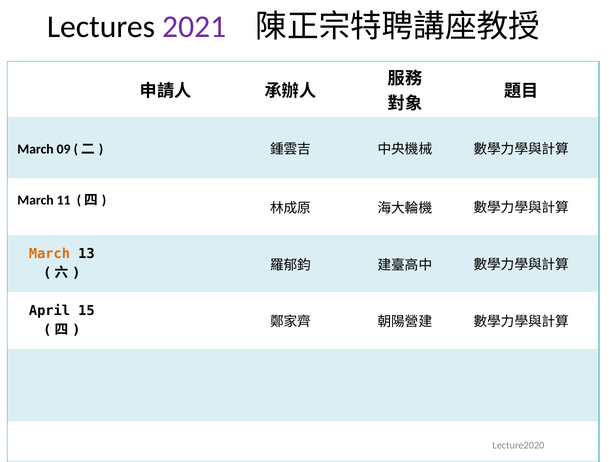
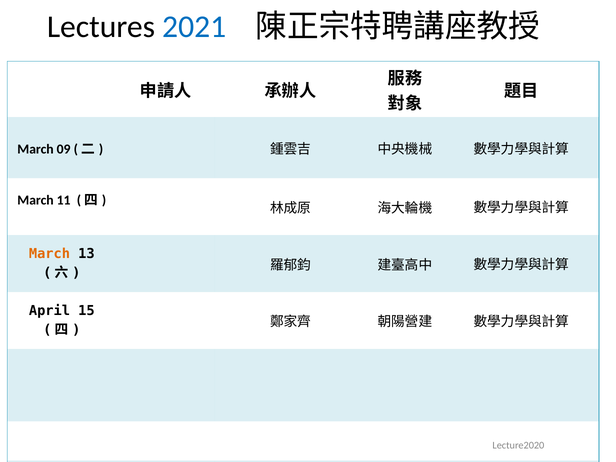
2021 colour: purple -> blue (194, 27)
